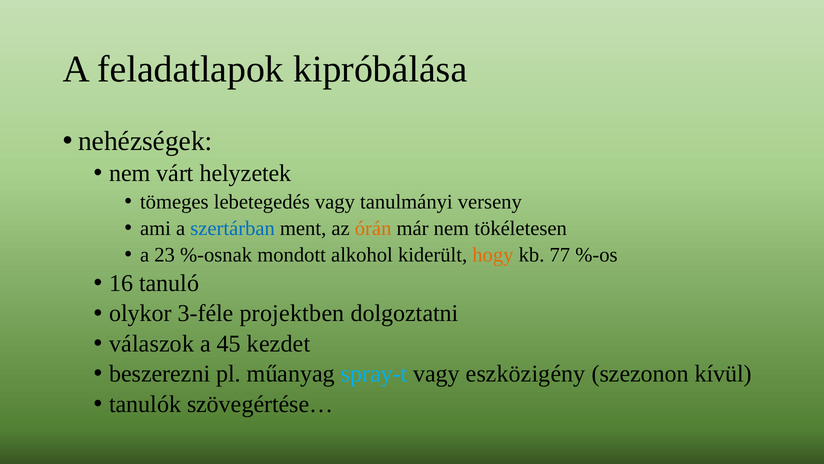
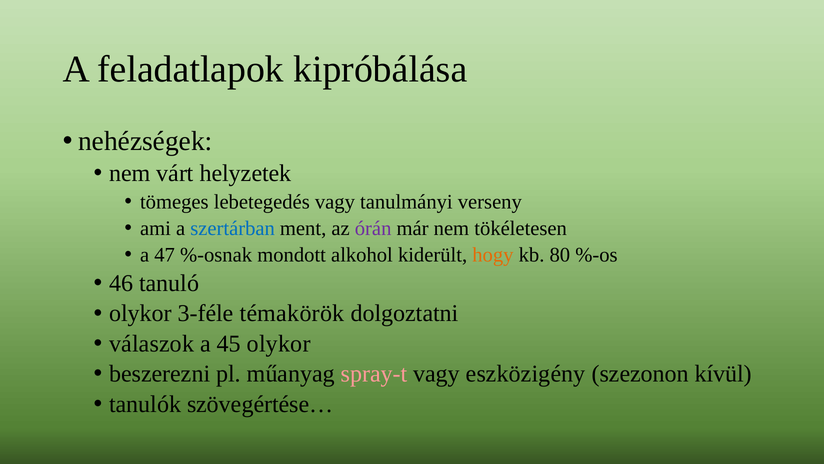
órán colour: orange -> purple (373, 228)
23: 23 -> 47 (165, 255)
77: 77 -> 80 (560, 255)
16: 16 -> 46 (121, 283)
projektben: projektben -> témakörök (292, 313)
45 kezdet: kezdet -> olykor (279, 343)
spray-t colour: light blue -> pink (374, 374)
